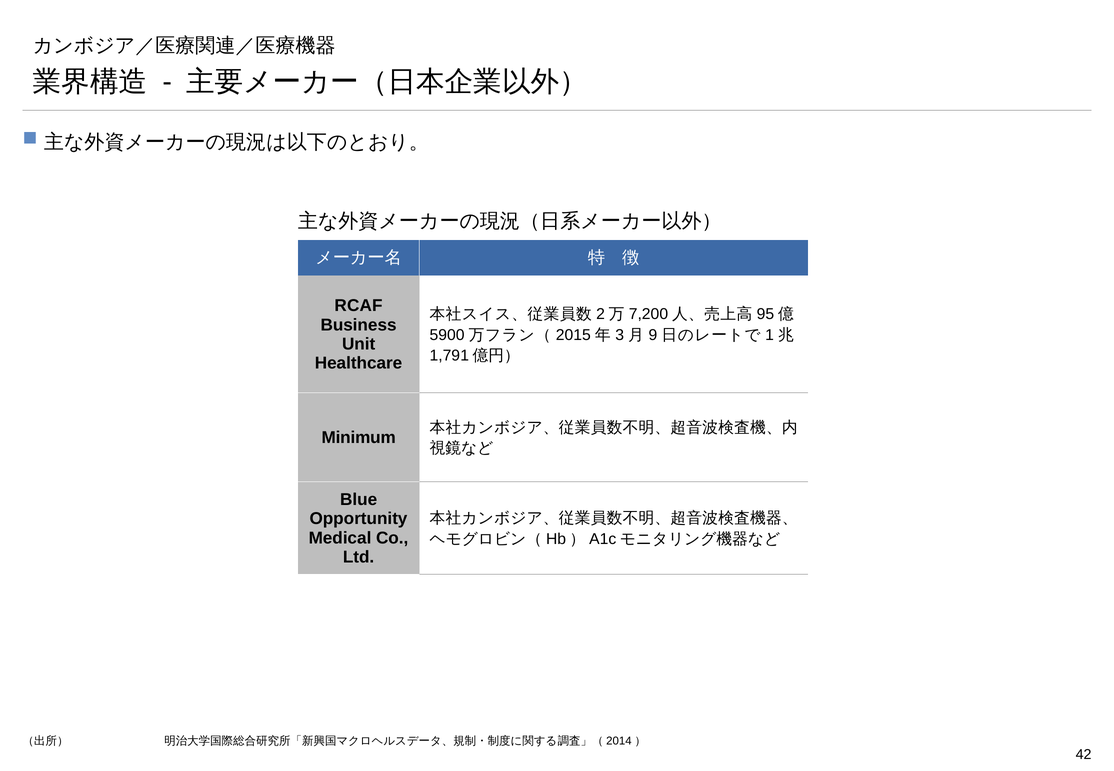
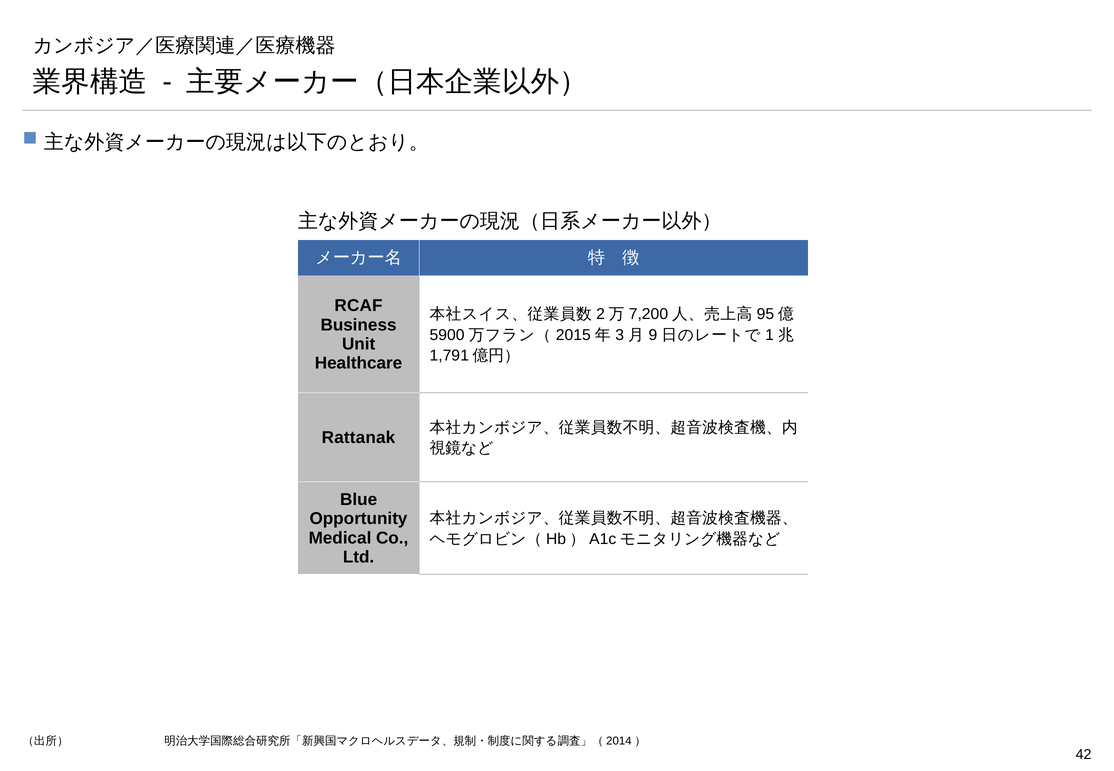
Minimum: Minimum -> Rattanak (358, 438)
